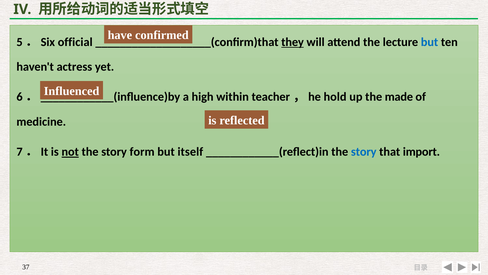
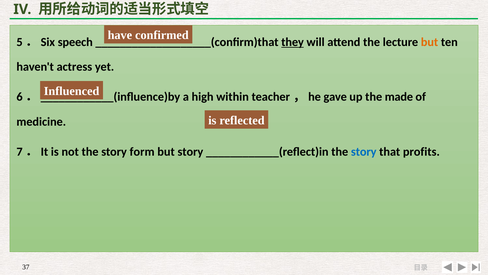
official: official -> speech (75, 42)
but colour: blue -> orange (430, 42)
hold: hold -> gave (335, 97)
not underline: present -> none (70, 152)
but itself: itself -> story (190, 152)
import: import -> profits (421, 152)
